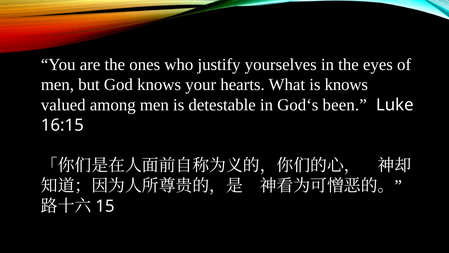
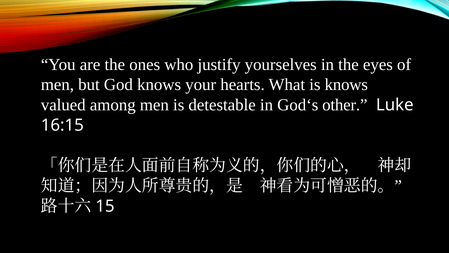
been: been -> other (345, 105)
